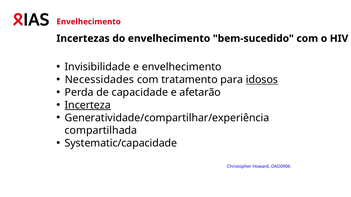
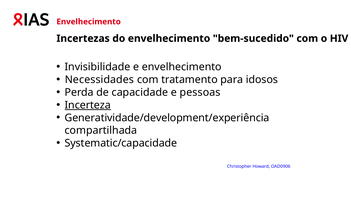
idosos underline: present -> none (262, 80)
afetarão: afetarão -> pessoas (200, 93)
Generatividade/compartilhar/experiência: Generatividade/compartilhar/experiência -> Generatividade/development/experiência (167, 118)
